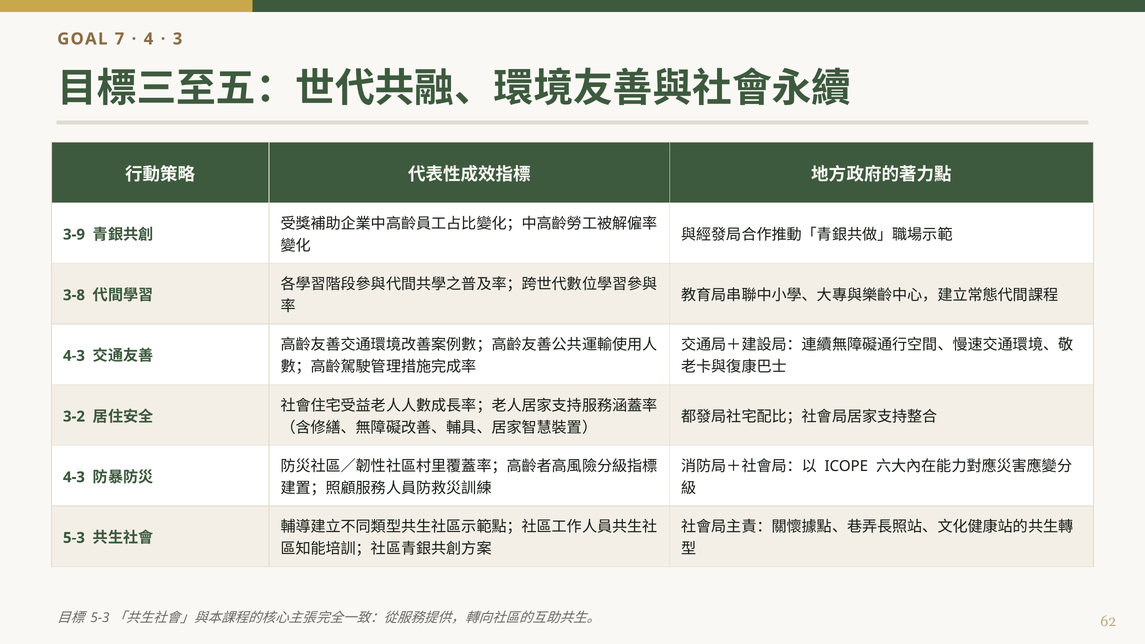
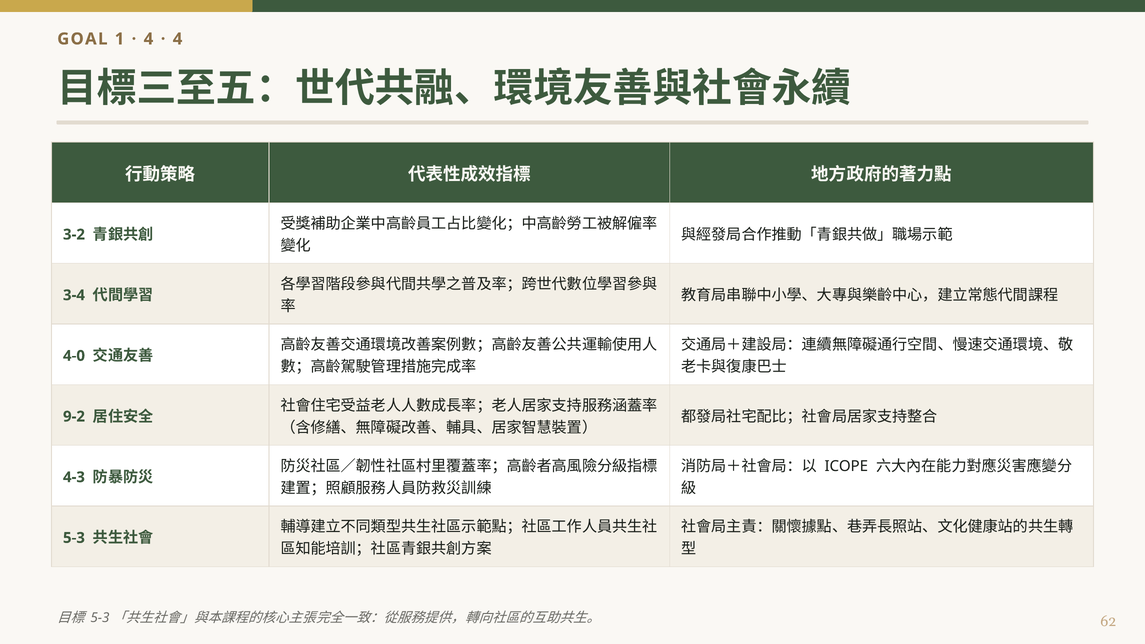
7: 7 -> 1 (120, 39)
3: 3 -> 4 (178, 39)
3-9: 3-9 -> 3-2 (74, 235)
3-8: 3-8 -> 3-4 (74, 295)
4-3: 4-3 -> 4-0 (74, 356)
3-2: 3-2 -> 9-2 (74, 417)
